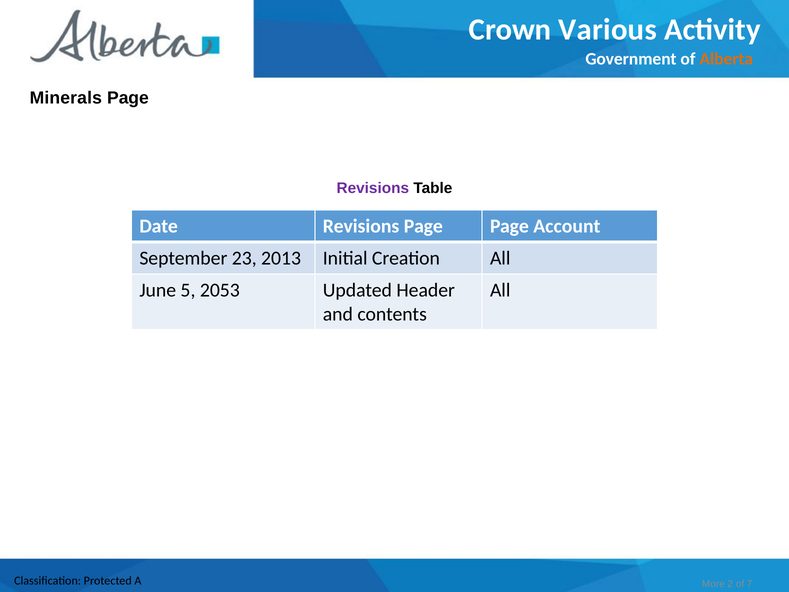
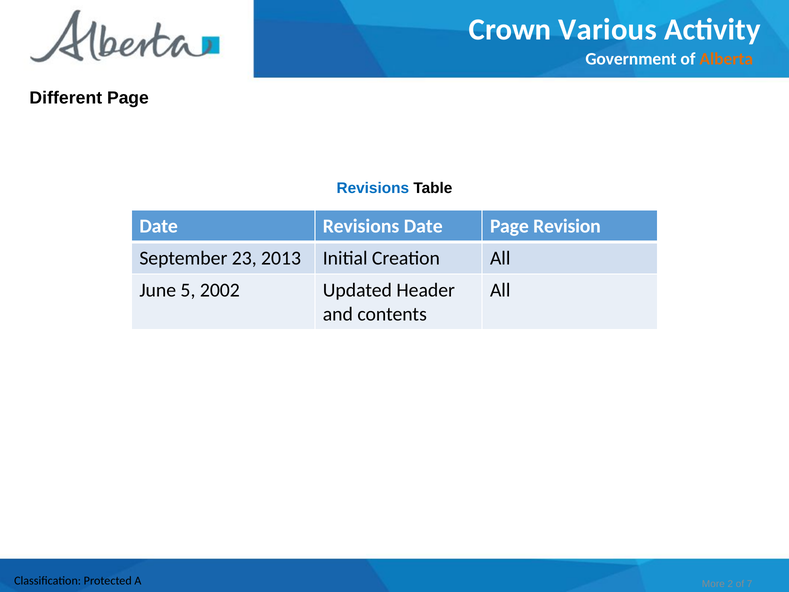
Minerals: Minerals -> Different (66, 98)
Revisions colour: purple -> blue (373, 188)
Revisions Page: Page -> Date (423, 226)
Account: Account -> Revision (567, 226)
2053: 2053 -> 2002 (220, 290)
